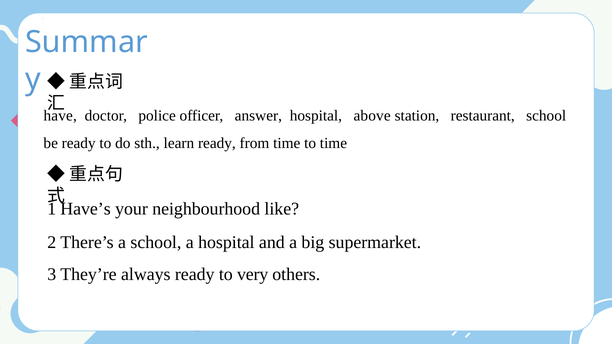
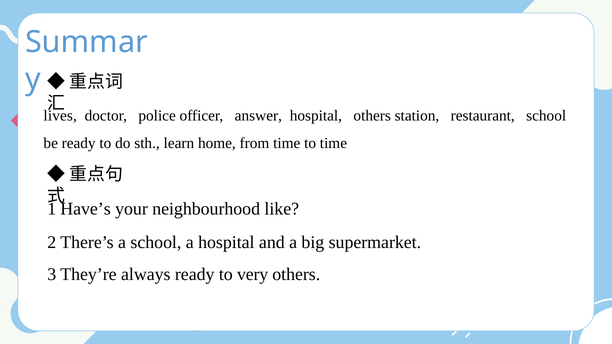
have: have -> lives (60, 116)
hospital above: above -> others (372, 116)
learn ready: ready -> home (217, 143)
